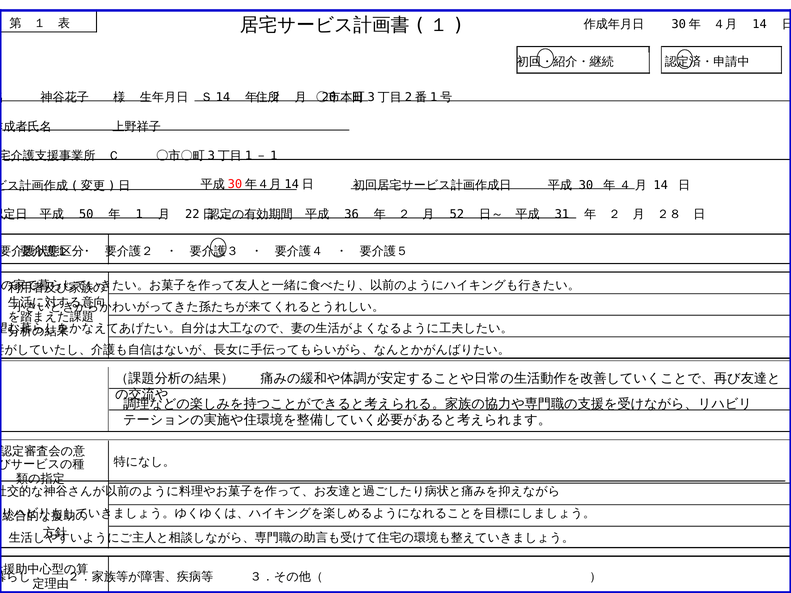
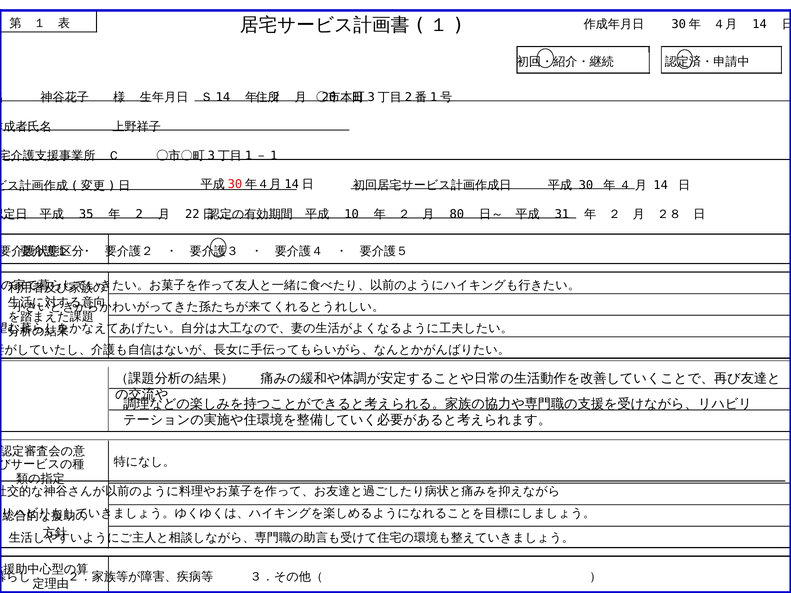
50: 50 -> 35 (86, 214)
1: 1 -> 2 (139, 214)
36: 36 -> 10 (352, 214)
52: 52 -> 80 (457, 214)
